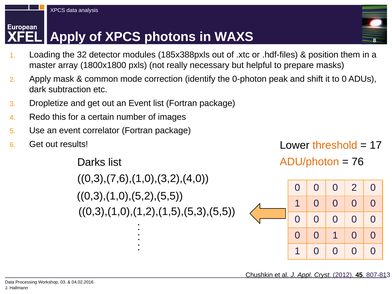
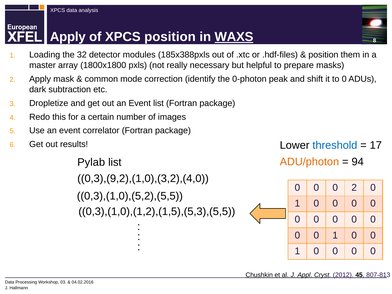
XPCS photons: photons -> position (170, 37)
WAXS underline: none -> present (234, 37)
threshold colour: orange -> blue (335, 145)
76: 76 -> 94 (358, 162)
Darks: Darks -> Pylab (91, 162)
0,3),(7,6),(1,0),(3,2),(4,0: 0,3),(7,6),(1,0),(3,2),(4,0 -> 0,3),(9,2),(1,0),(3,2),(4,0 (143, 179)
